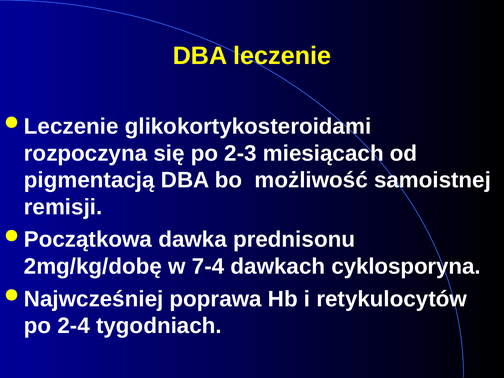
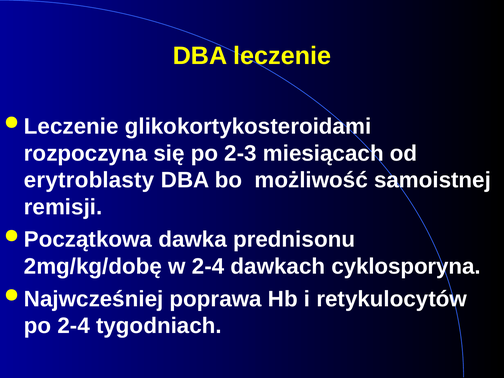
pigmentacją: pigmentacją -> erytroblasty (89, 180)
w 7-4: 7-4 -> 2-4 (208, 266)
